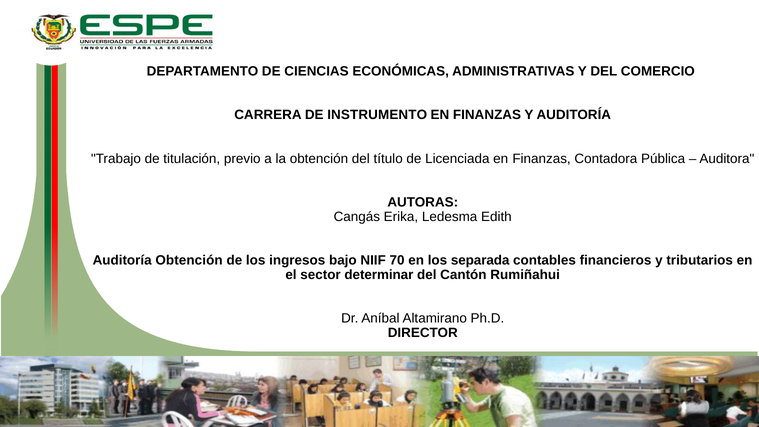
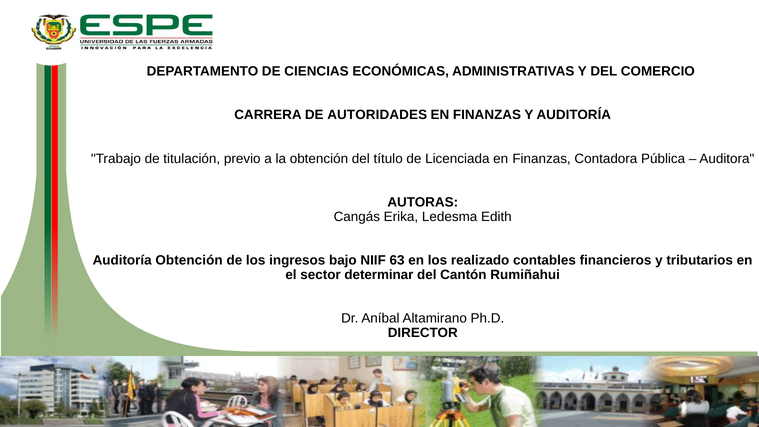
INSTRUMENTO: INSTRUMENTO -> AUTORIDADES (377, 115)
70: 70 -> 63 (397, 260)
separada: separada -> realizado (480, 260)
